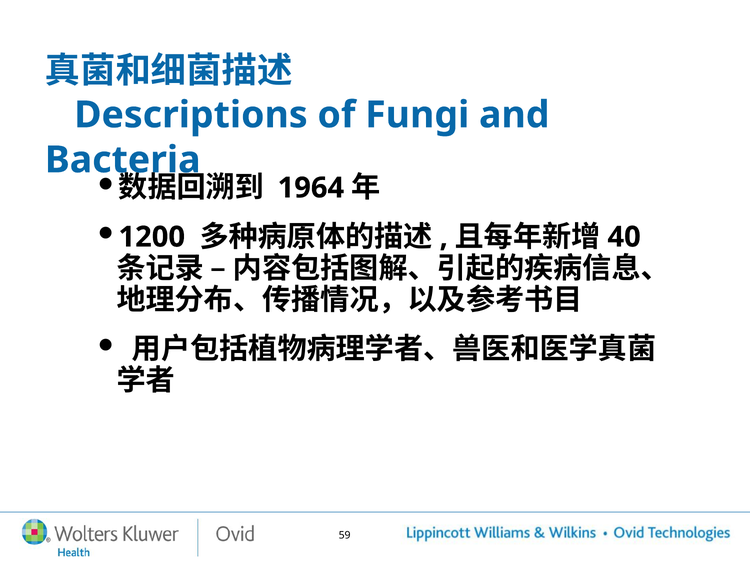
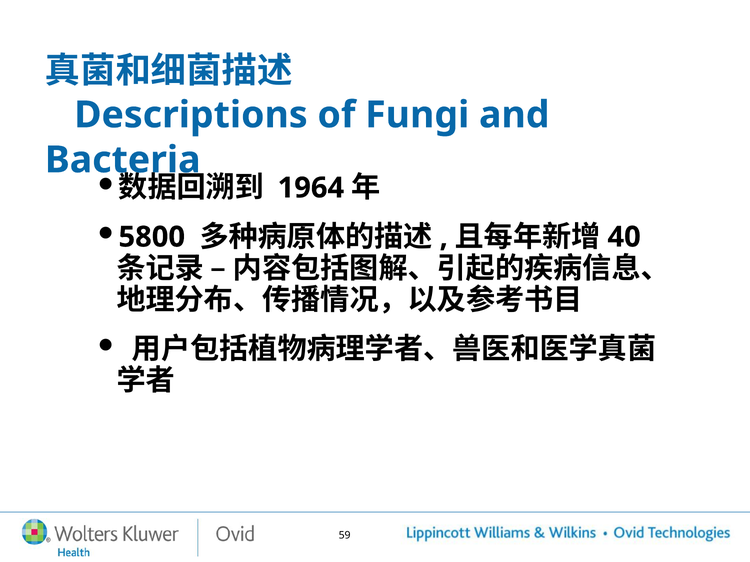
1200: 1200 -> 5800 (152, 237)
